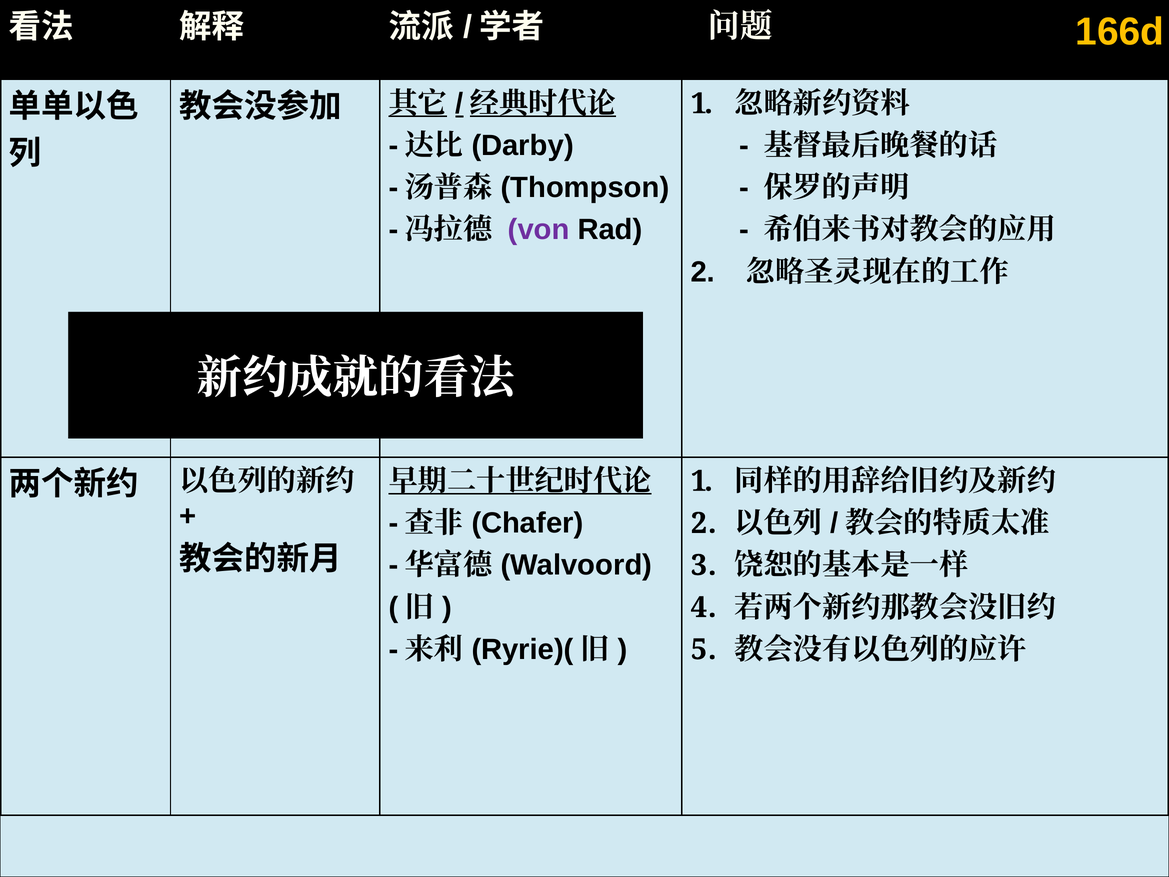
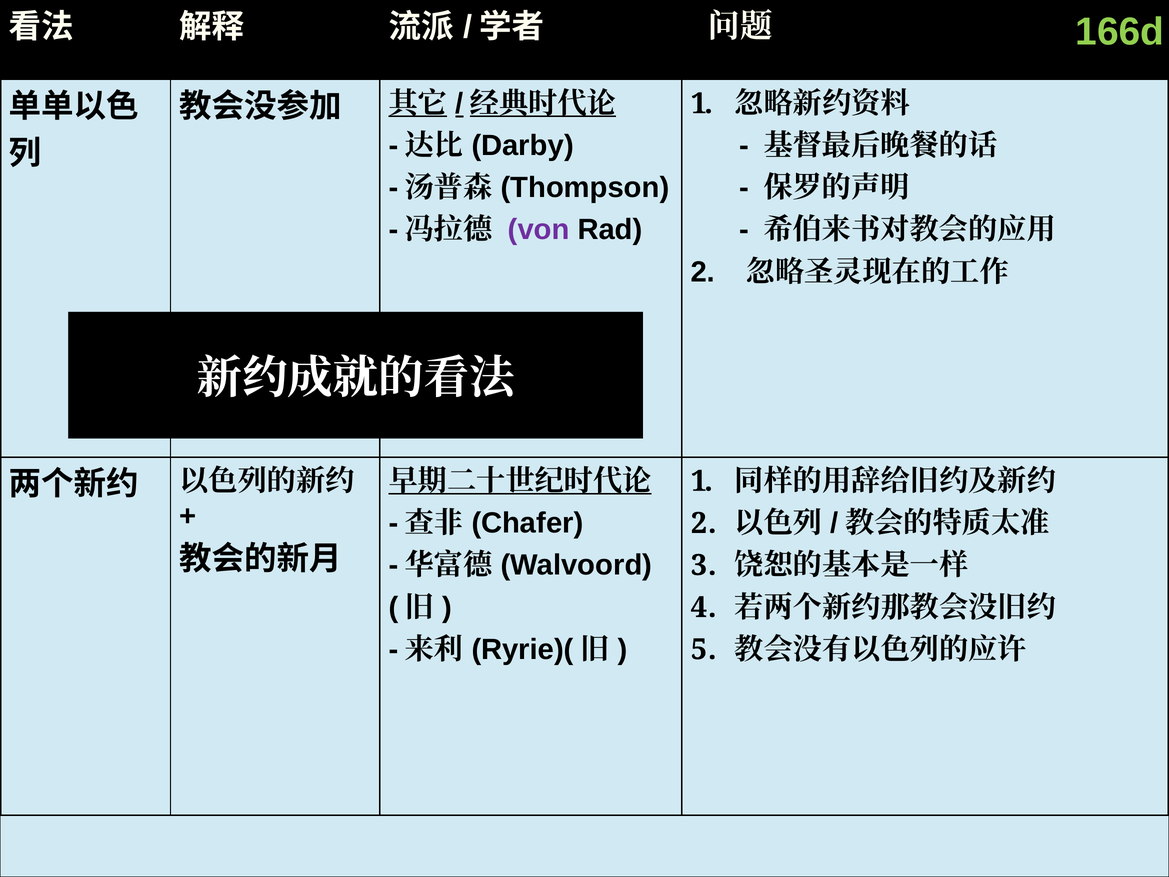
166d colour: yellow -> light green (1120, 32)
